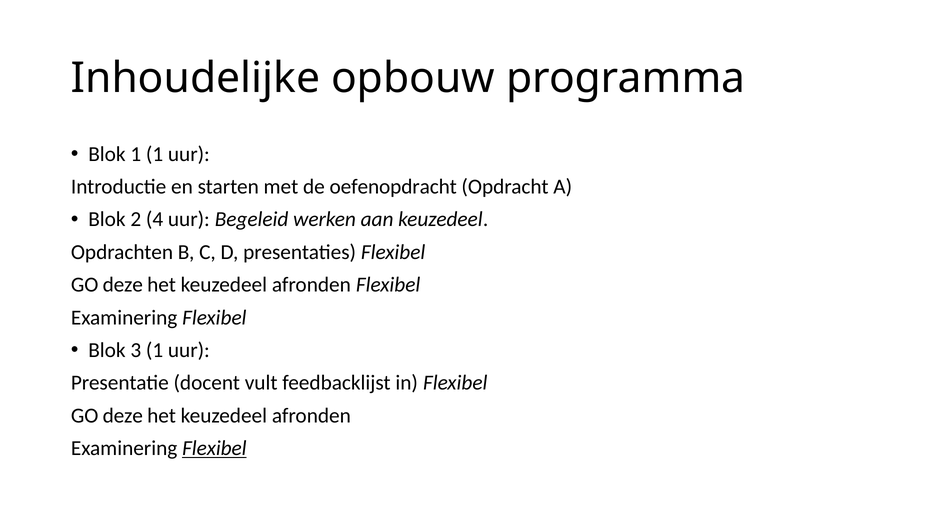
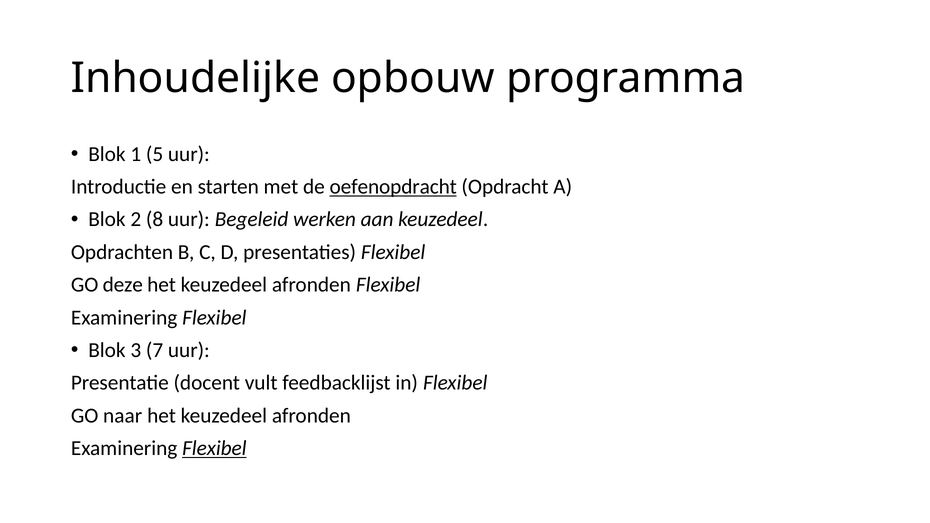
1 1: 1 -> 5 (155, 154)
oefenopdracht underline: none -> present (393, 187)
4: 4 -> 8 (155, 220)
3 1: 1 -> 7 (155, 350)
deze: deze -> naar (123, 416)
